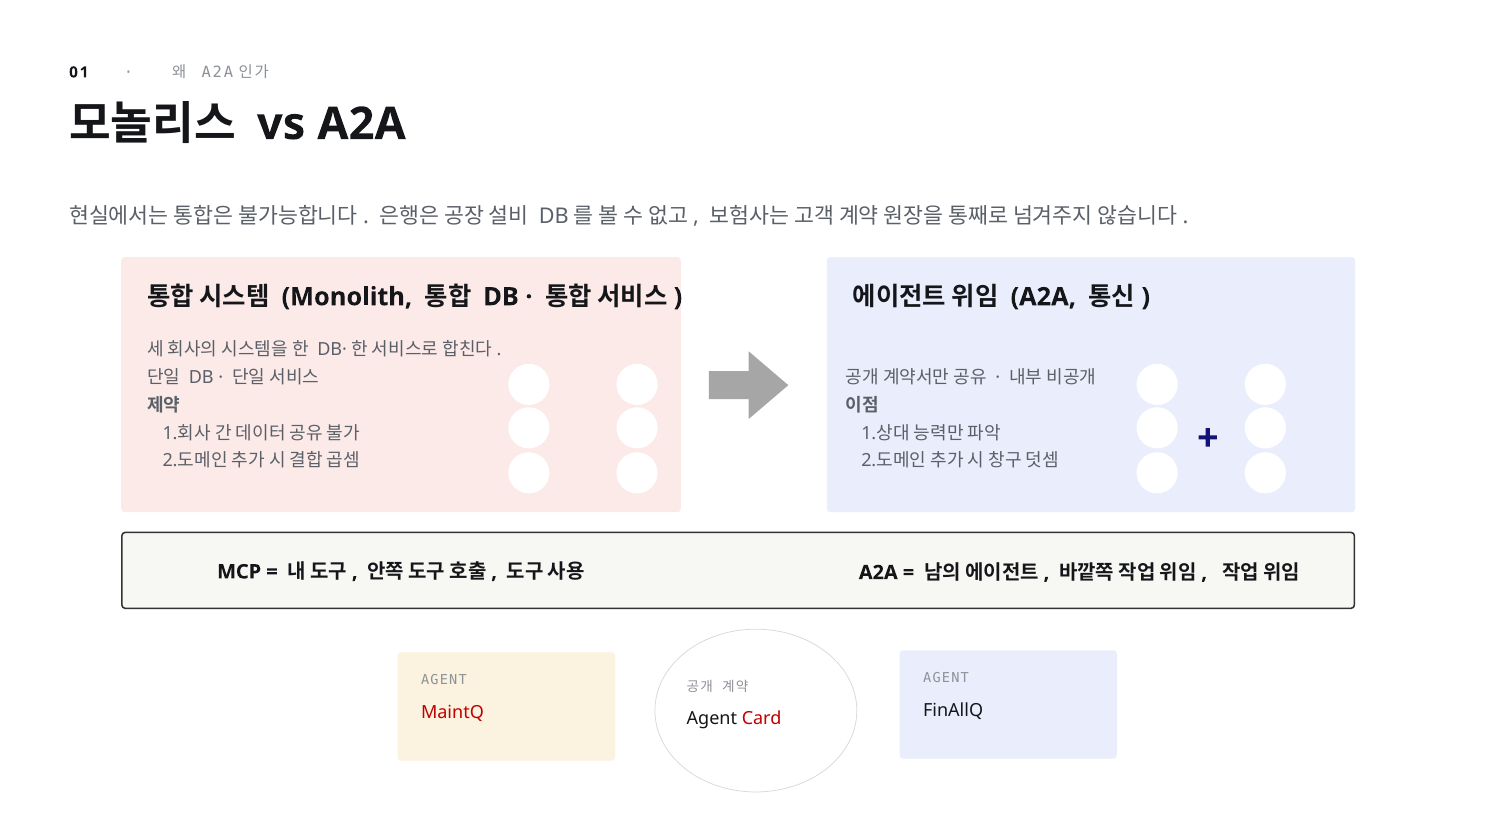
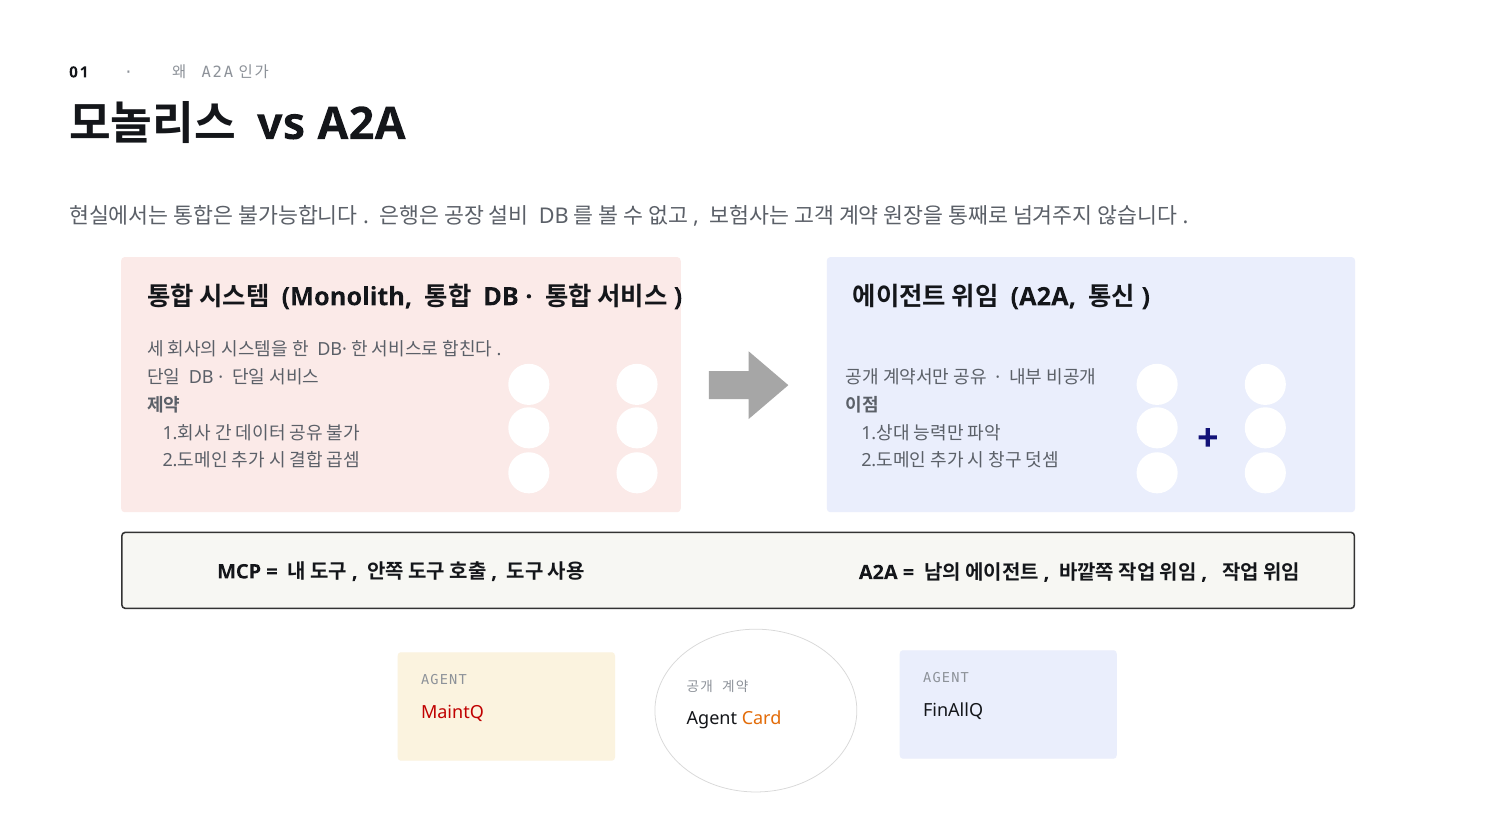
Card colour: red -> orange (762, 719)
